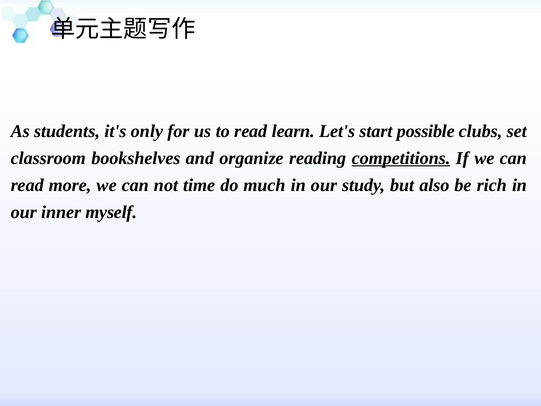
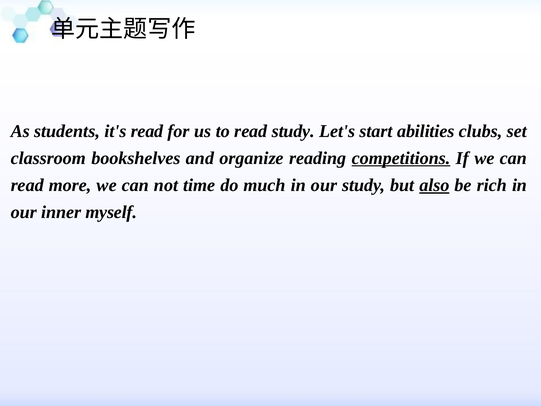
it's only: only -> read (147, 131)
read learn: learn -> study (293, 131)
possible: possible -> abilities (426, 131)
also underline: none -> present (434, 185)
